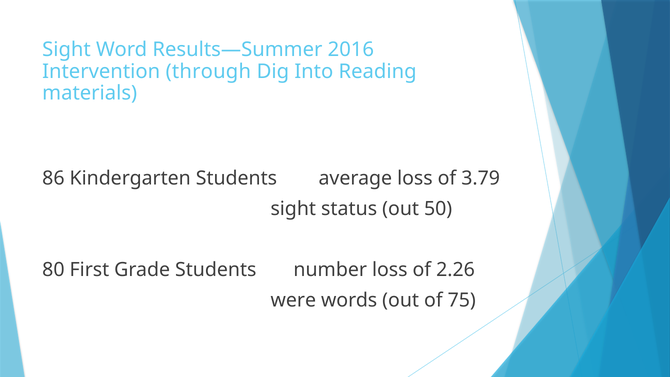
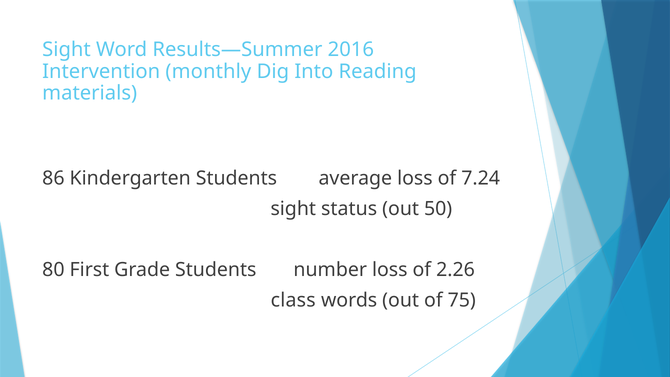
through: through -> monthly (208, 71)
3.79: 3.79 -> 7.24 (481, 178)
were: were -> class (293, 300)
